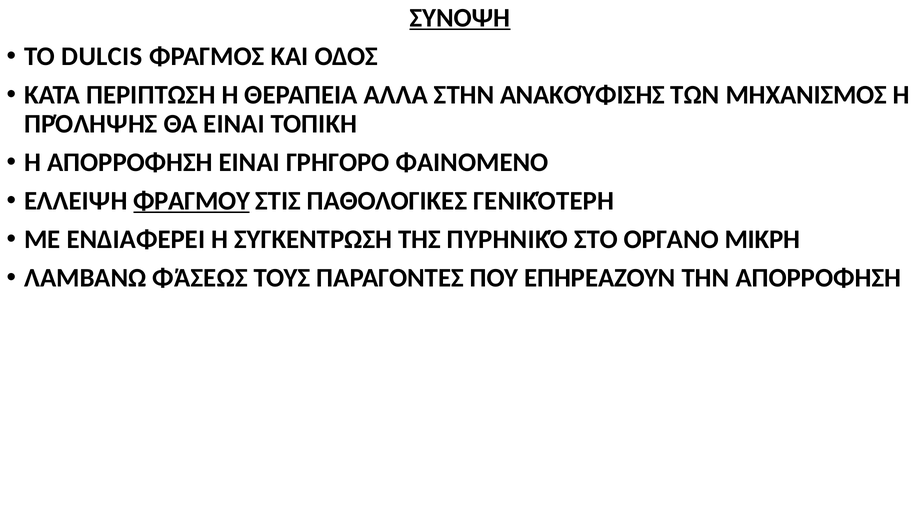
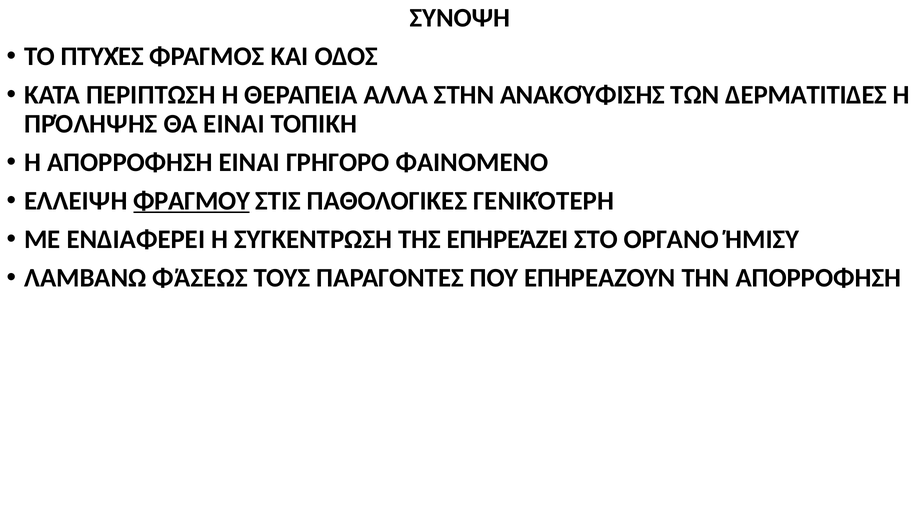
ΣΥΝΟΨΗ underline: present -> none (460, 18)
DULCIS: DULCIS -> ΠΤΥΧΈΣ (102, 56)
MΗΧΑΝΙΣΜΟΣ: MΗΧΑΝΙΣΜΟΣ -> ΔΕΡΜΑΤΙΤΙΔΕΣ (806, 95)
ΠΥΡΗΝΙΚΌ: ΠΥΡΗΝΙΚΌ -> ΕΠΗΡΕΆΖΕΙ (508, 240)
ΜΙΚΡΗ: ΜΙΚΡΗ -> ΉΜΙΣΥ (762, 240)
